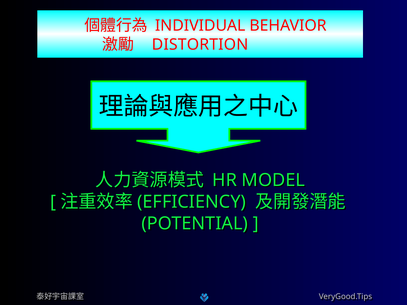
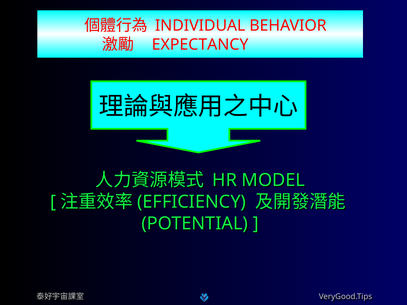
DISTORTION: DISTORTION -> EXPECTANCY (200, 45)
